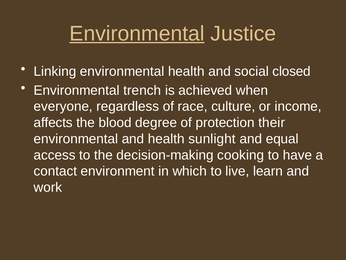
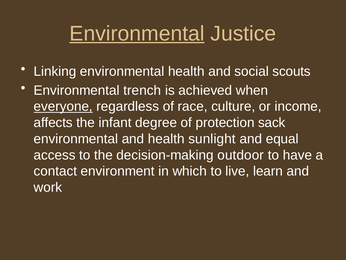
closed: closed -> scouts (292, 71)
everyone underline: none -> present (63, 106)
blood: blood -> infant (115, 122)
their: their -> sack (272, 122)
cooking: cooking -> outdoor (241, 155)
